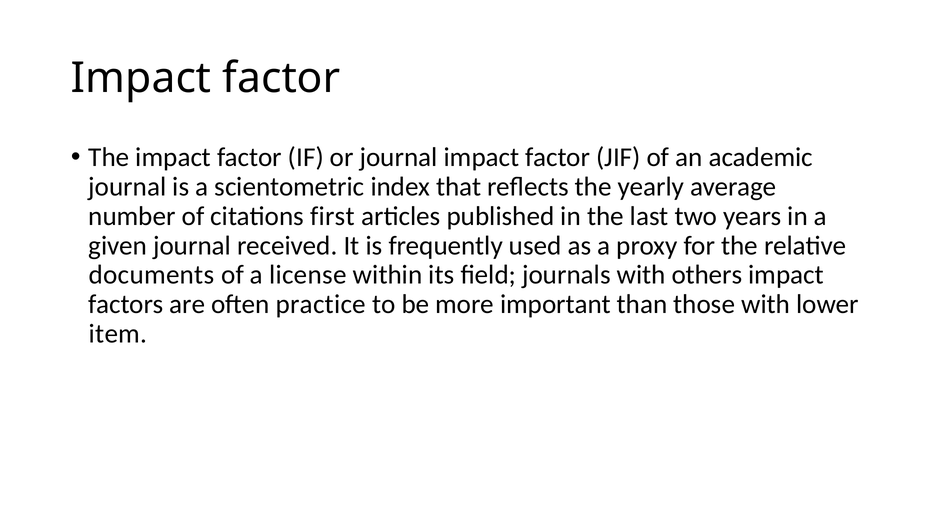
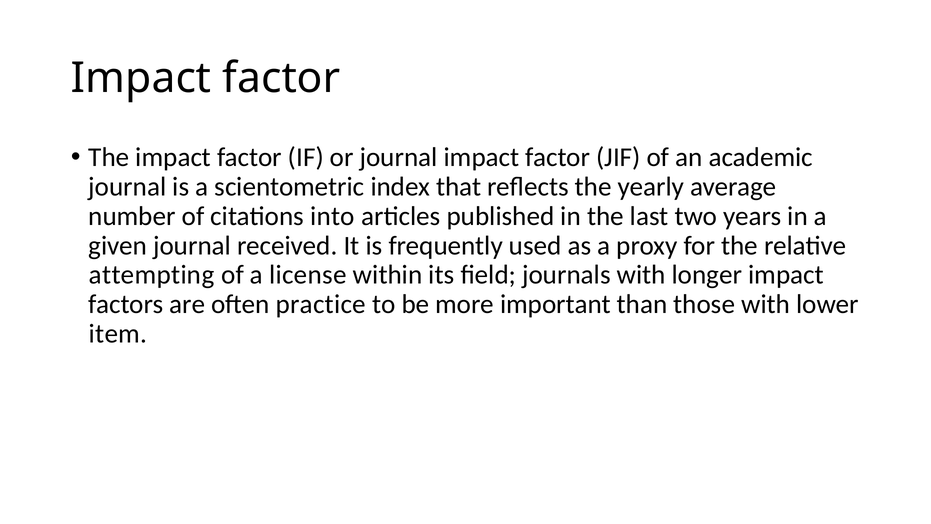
first: first -> into (332, 216)
documents: documents -> attempting (152, 275)
others: others -> longer (707, 275)
